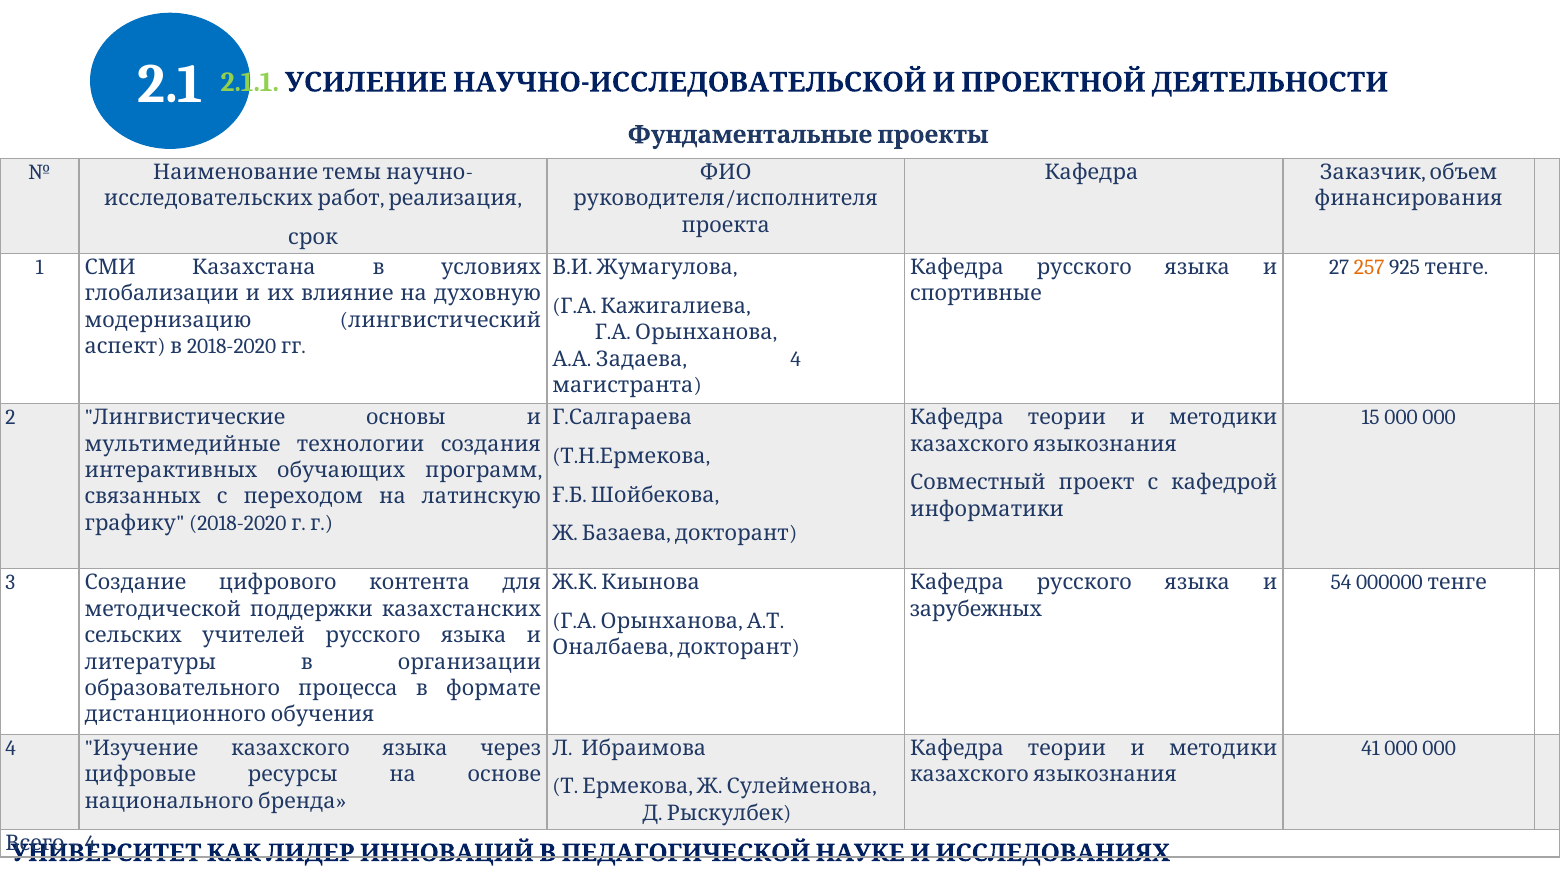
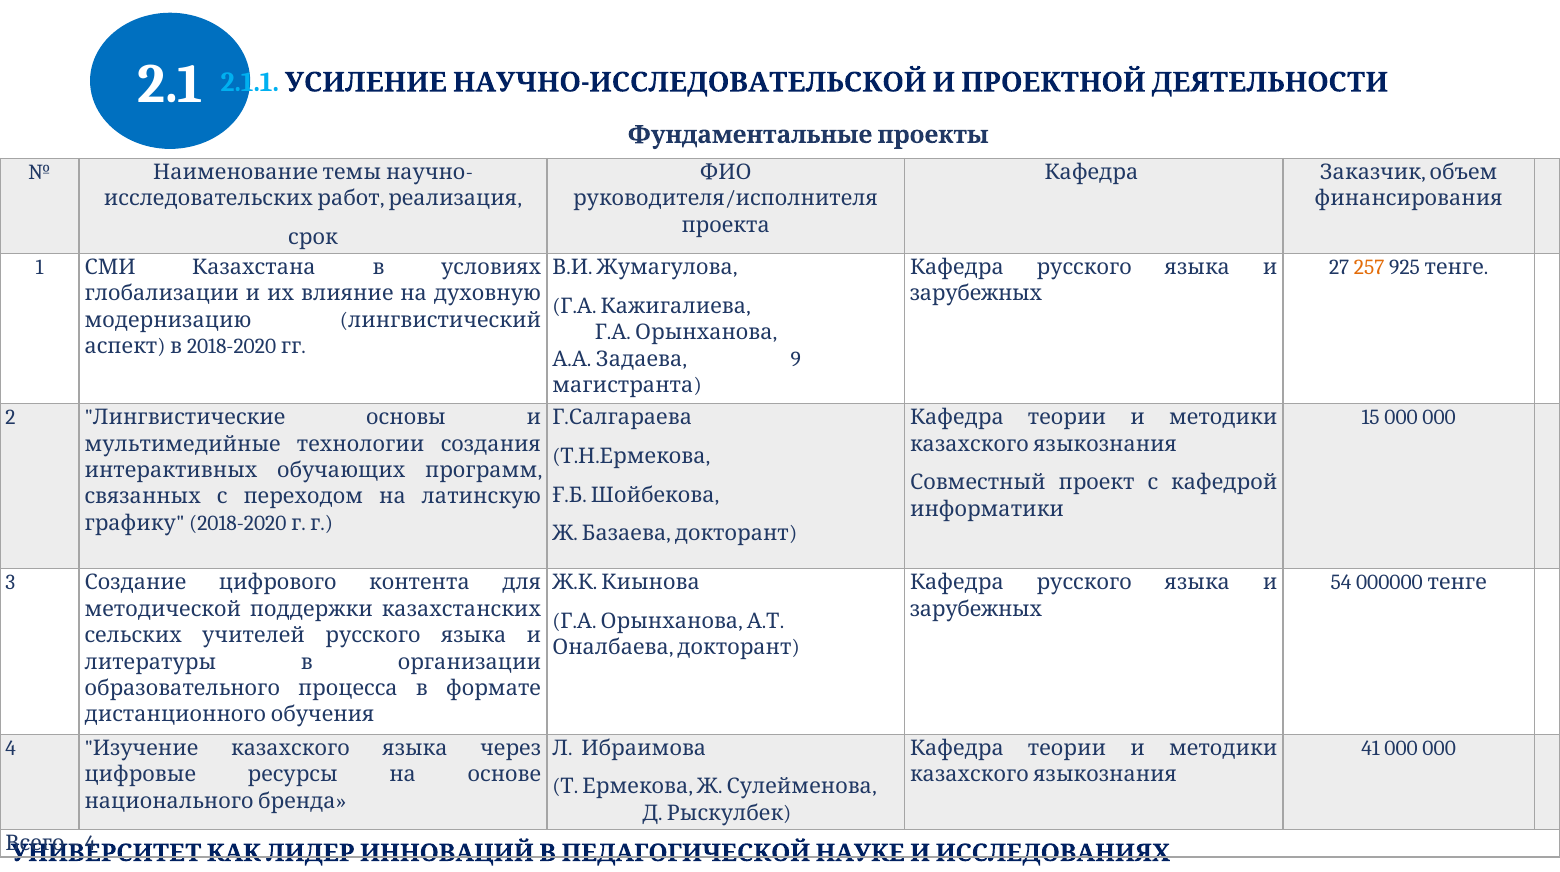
2.1.1 colour: light green -> light blue (250, 82)
спортивные: спортивные -> зарубежных (976, 294)
4: 4 -> 9 (796, 359)
